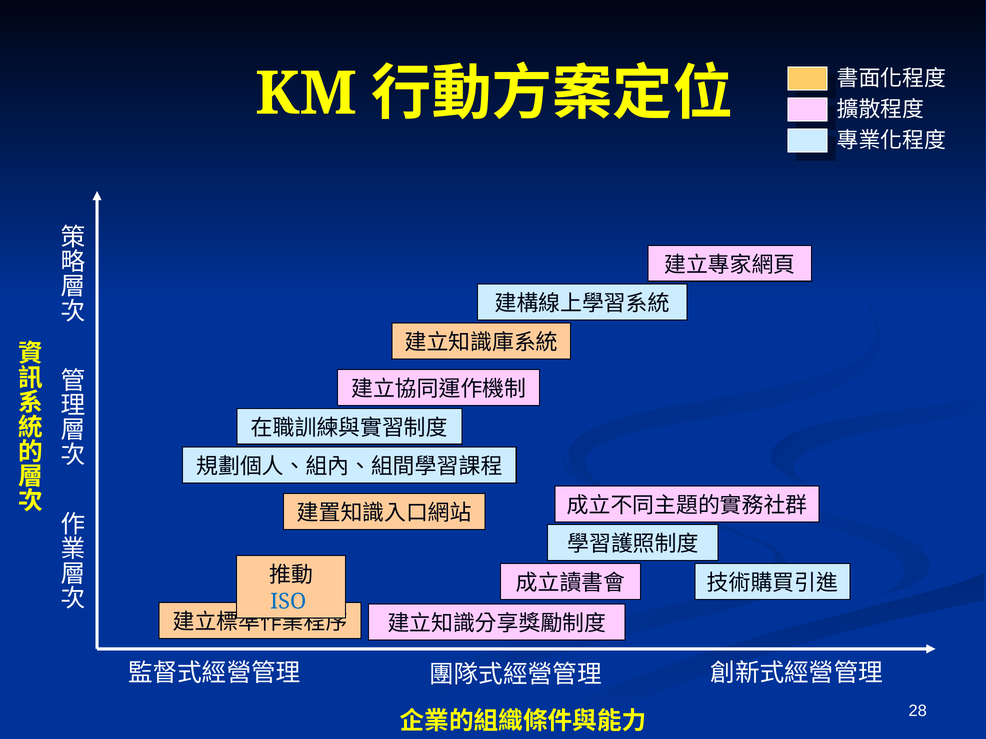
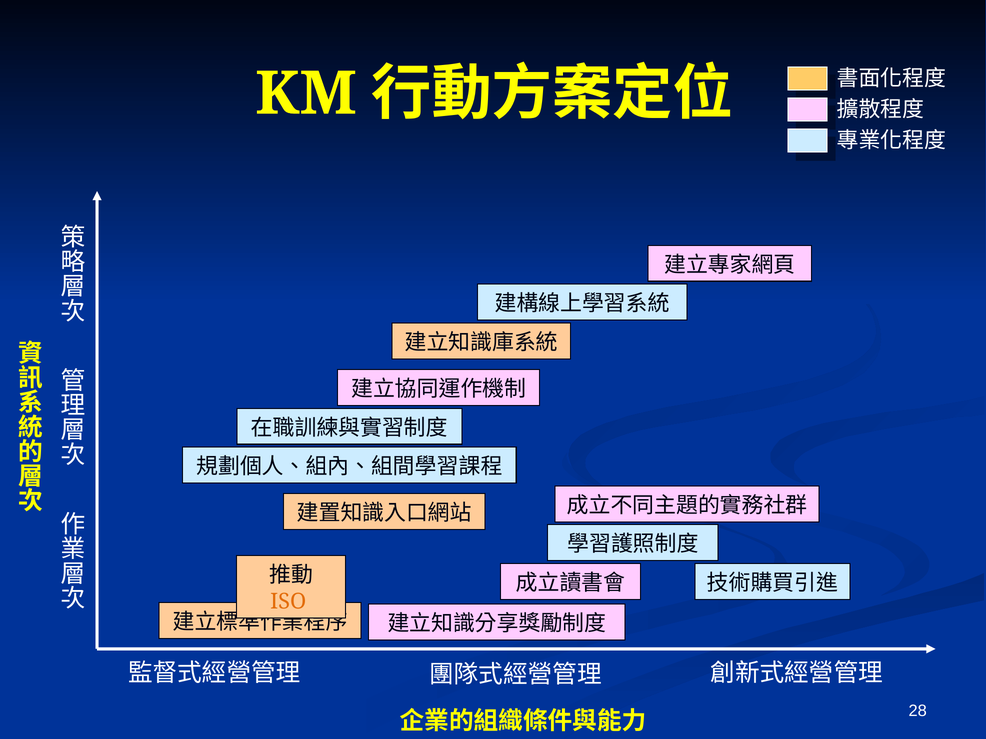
ISO colour: blue -> orange (288, 602)
